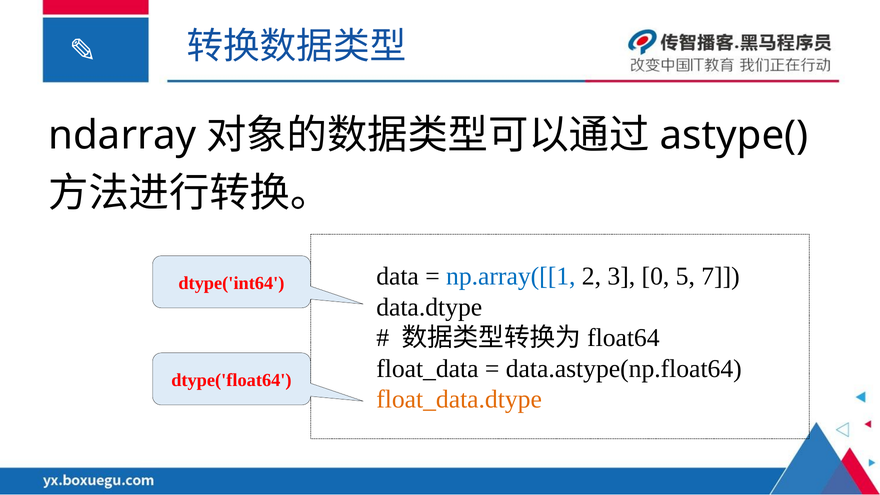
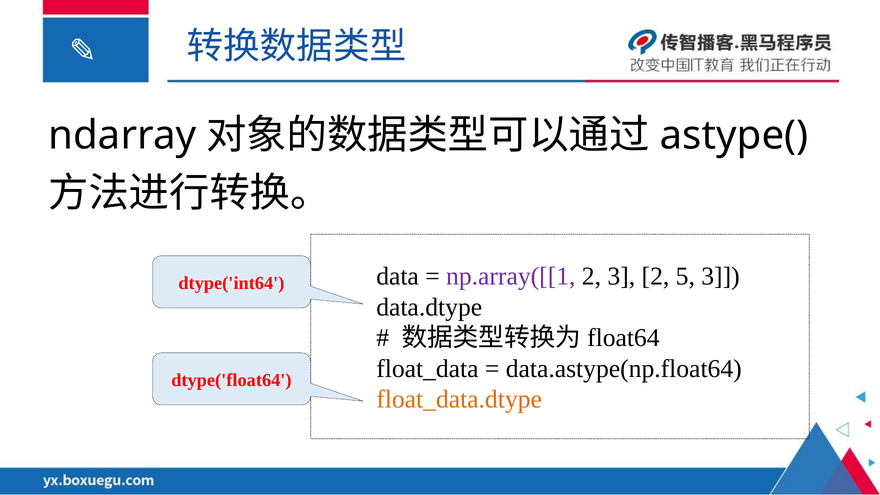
np.array([[1 colour: blue -> purple (511, 276)
3 0: 0 -> 2 (655, 276)
5 7: 7 -> 3 (721, 276)
